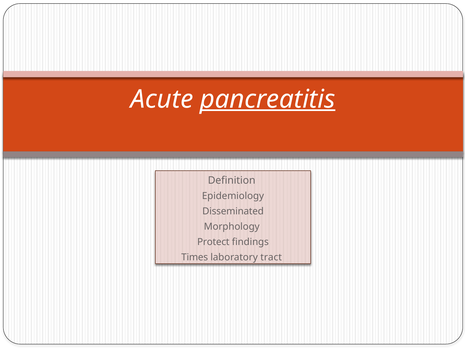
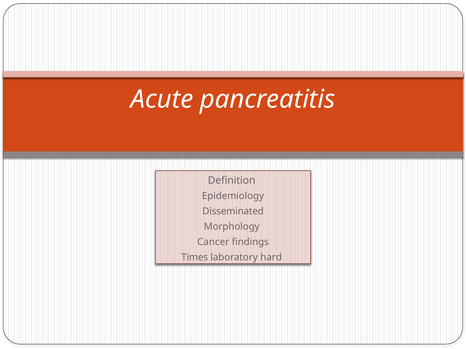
pancreatitis underline: present -> none (268, 99)
Protect: Protect -> Cancer (213, 242)
tract: tract -> hard (271, 258)
